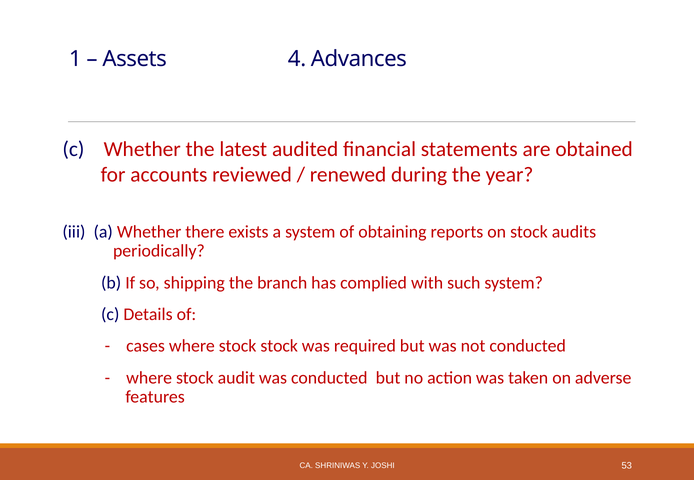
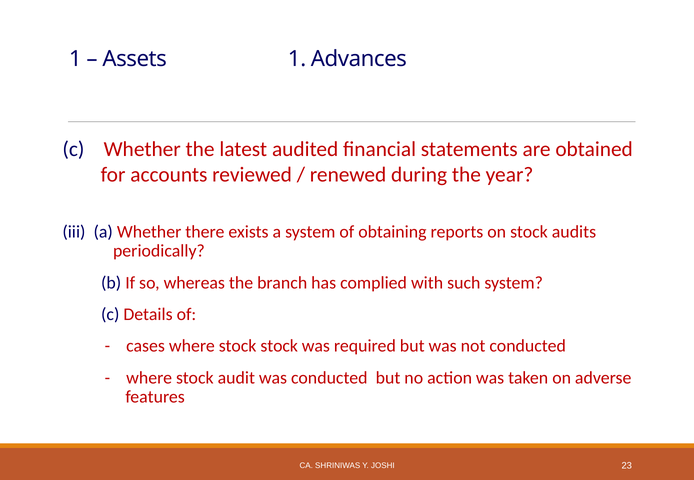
Assets 4: 4 -> 1 (297, 59)
shipping: shipping -> whereas (194, 283)
53: 53 -> 23 (627, 466)
